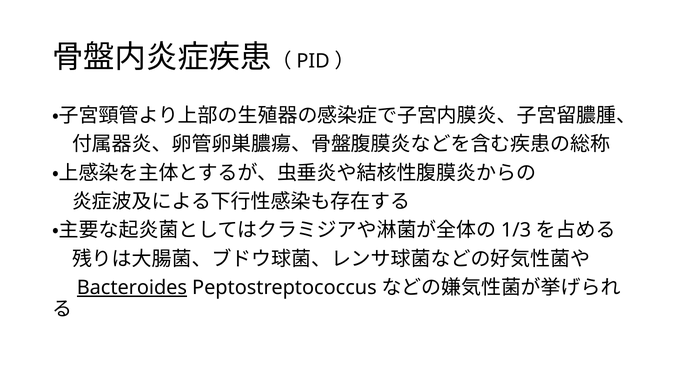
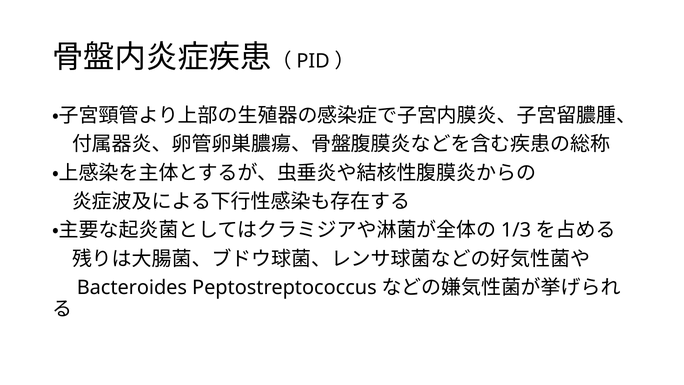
Bacteroides underline: present -> none (132, 287)
